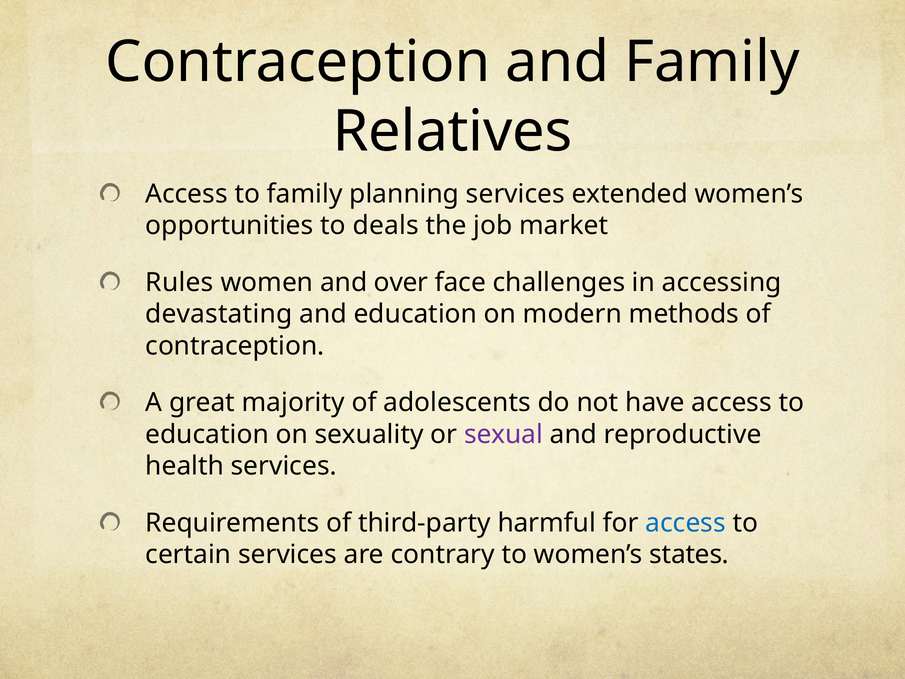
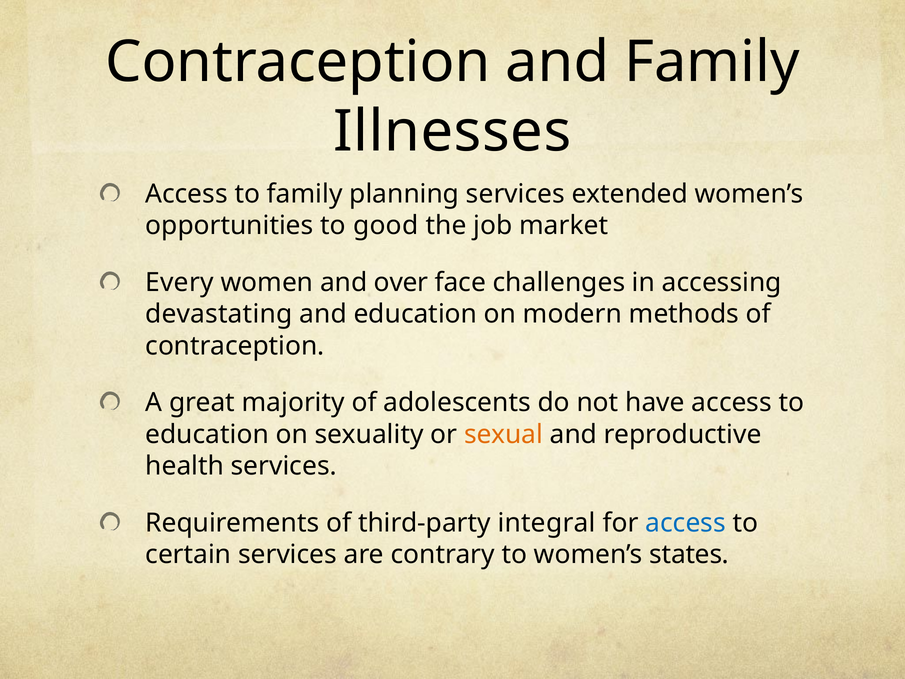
Relatives: Relatives -> Illnesses (452, 131)
deals: deals -> good (386, 226)
Rules: Rules -> Every (180, 282)
sexual colour: purple -> orange (504, 434)
harmful: harmful -> integral (547, 523)
